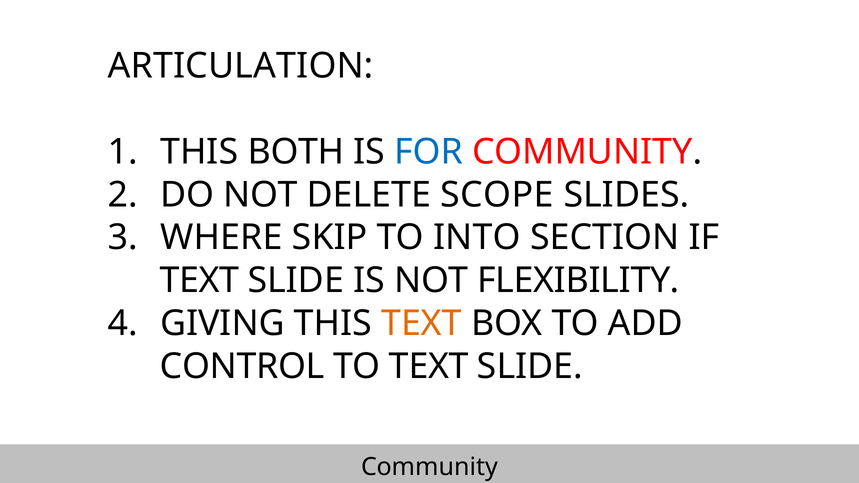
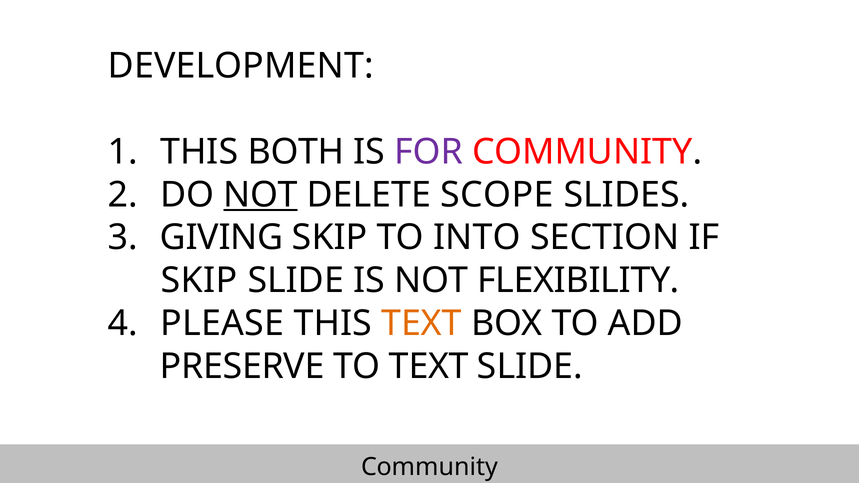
ARTICULATION: ARTICULATION -> DEVELOPMENT (241, 66)
FOR colour: blue -> purple (429, 152)
NOT underline: none -> present (261, 195)
WHERE: WHERE -> GIVING (222, 238)
TEXT: TEXT -> SKIP (199, 281)
GIVING: GIVING -> PLEASE (222, 324)
CONTROL: CONTROL -> PRESERVE (242, 367)
